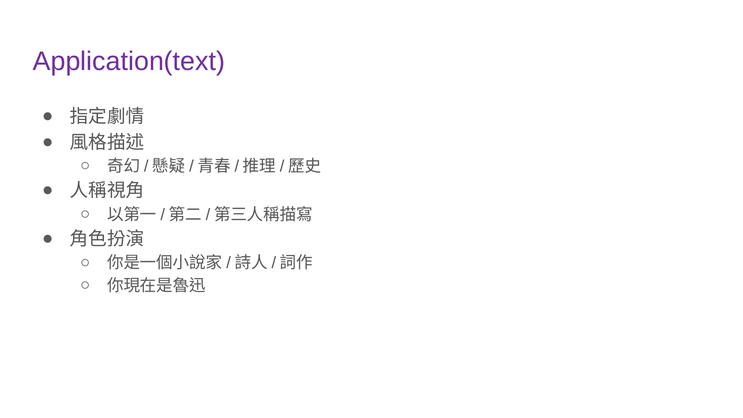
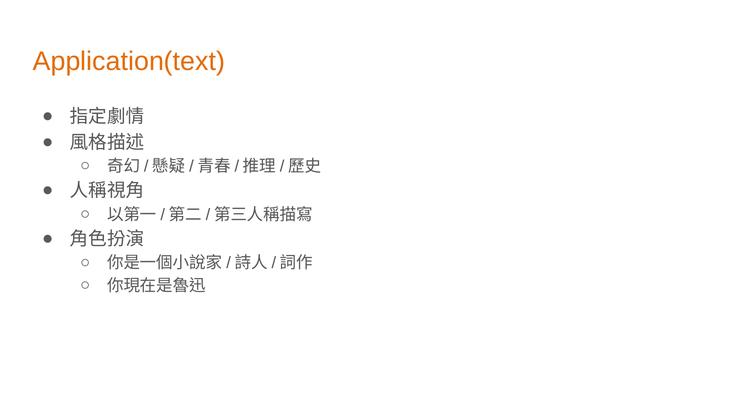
Application(text colour: purple -> orange (129, 62)
